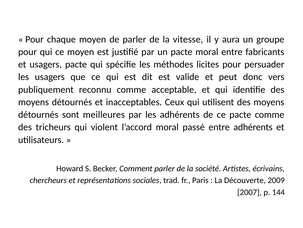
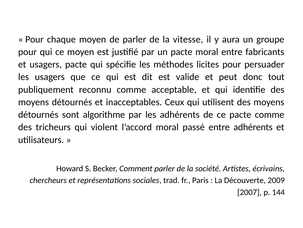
vers: vers -> tout (276, 77)
meilleures: meilleures -> algorithme (104, 114)
